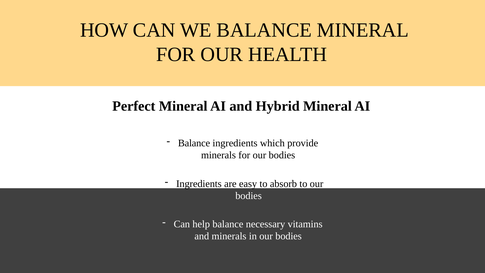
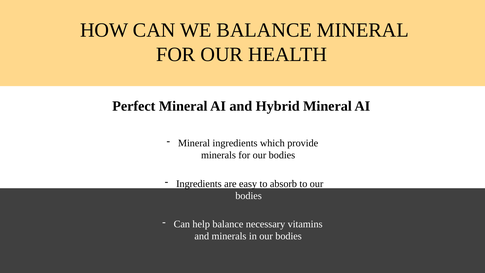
Balance: Balance -> Mineral (194, 143)
